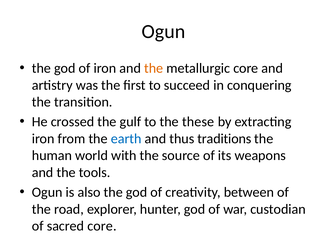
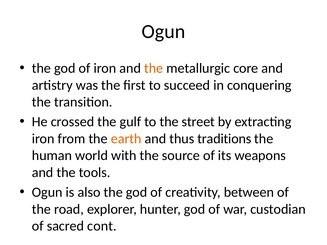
these: these -> street (198, 122)
earth colour: blue -> orange (126, 139)
sacred core: core -> cont (102, 226)
